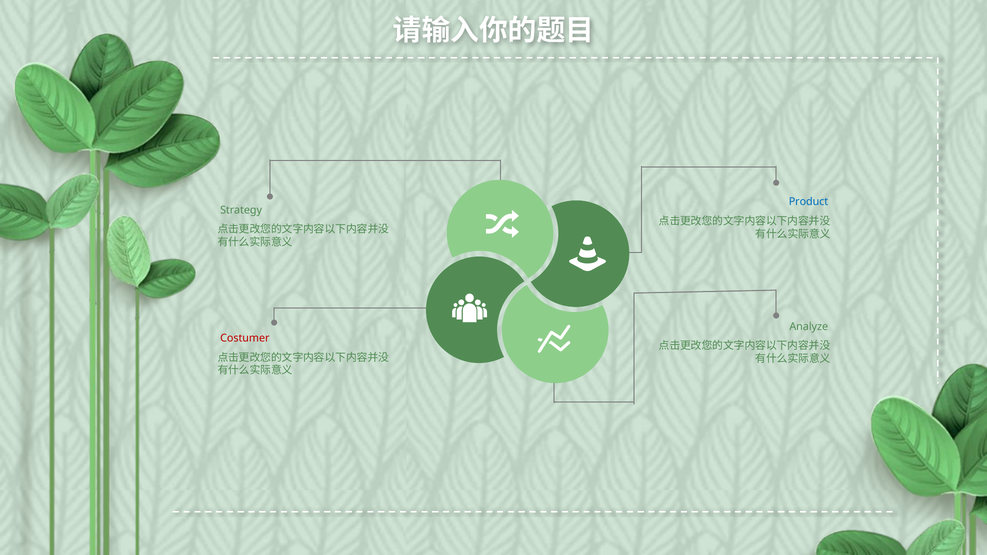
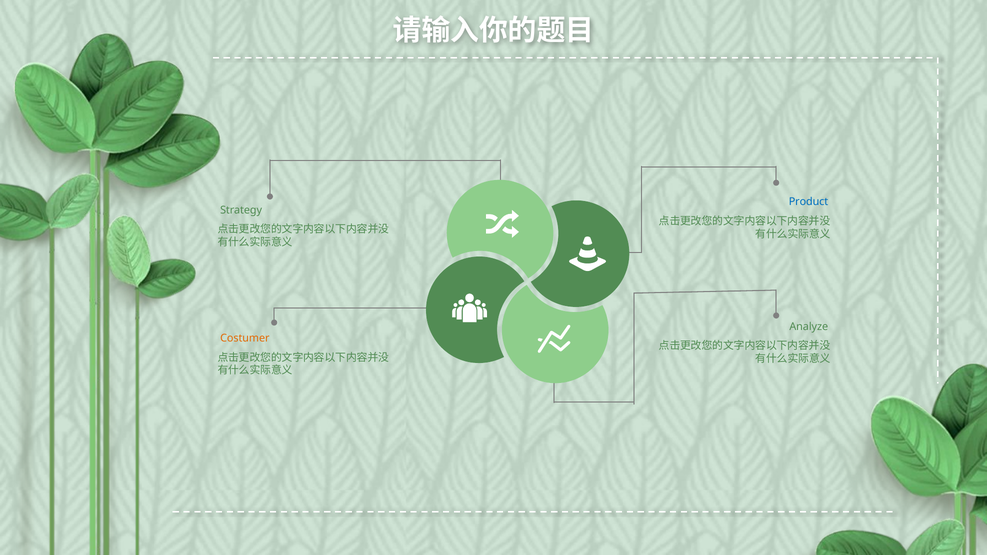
Costumer colour: red -> orange (245, 338)
